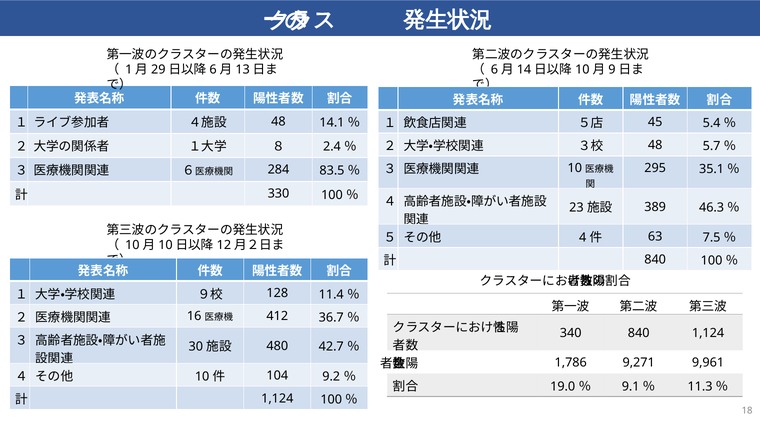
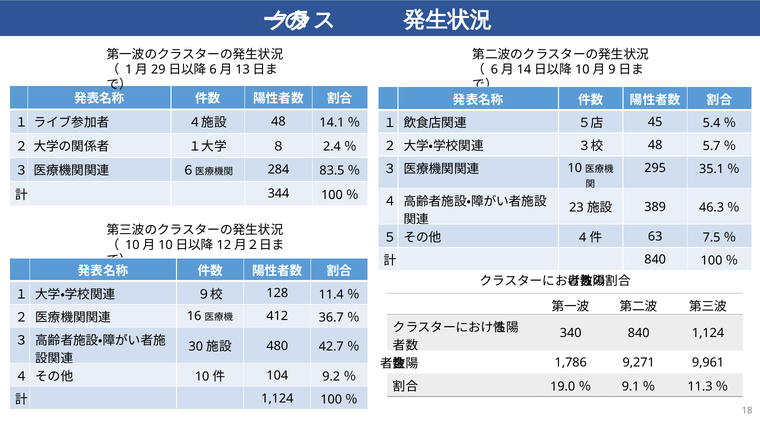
330: 330 -> 344 (278, 194)
